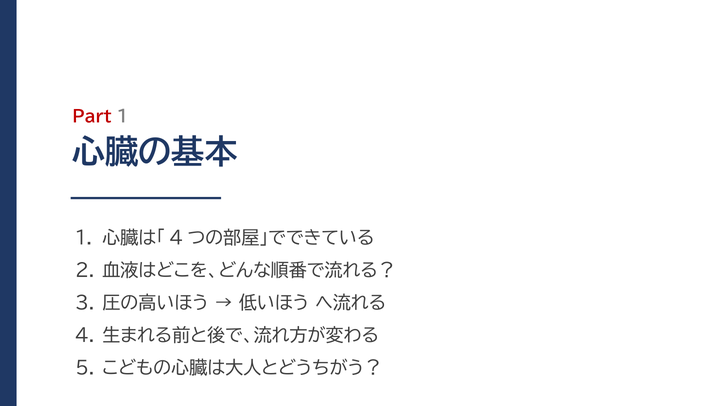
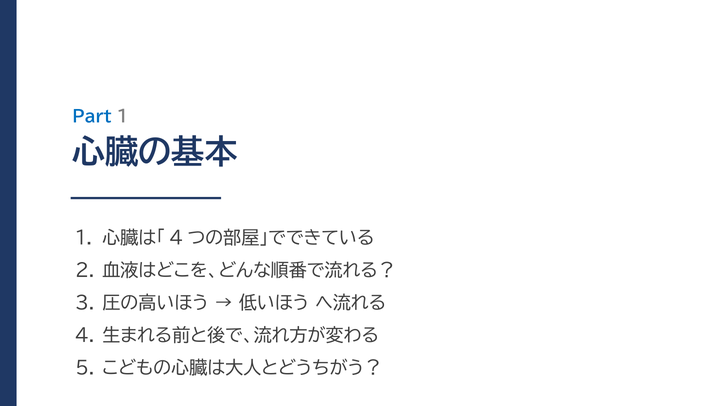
Part colour: red -> blue (92, 117)
